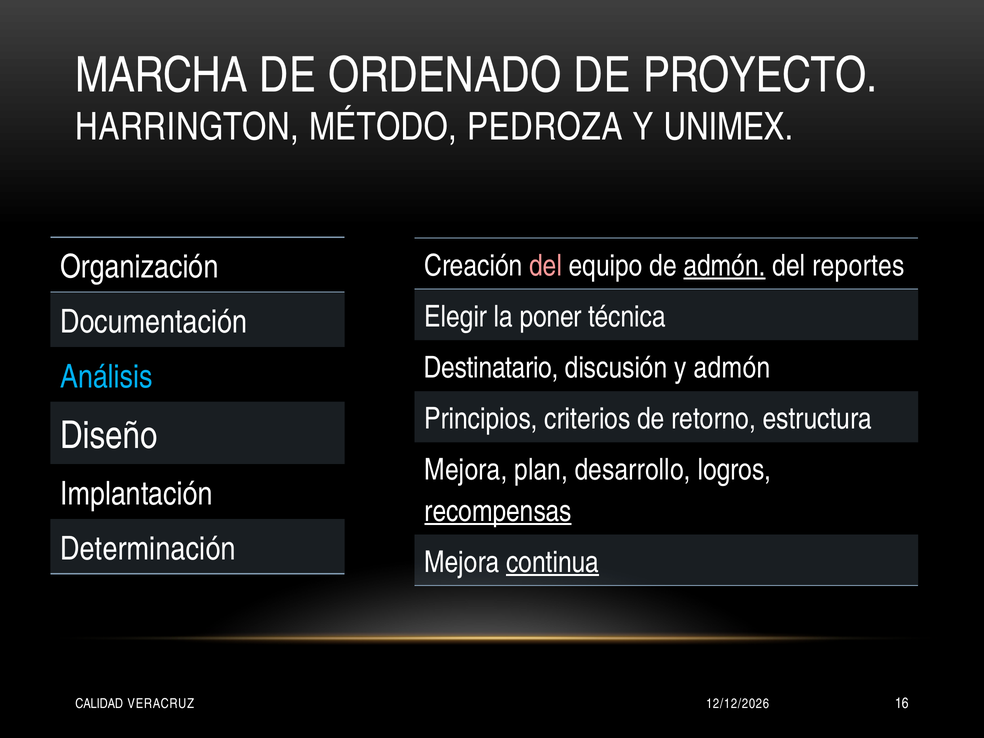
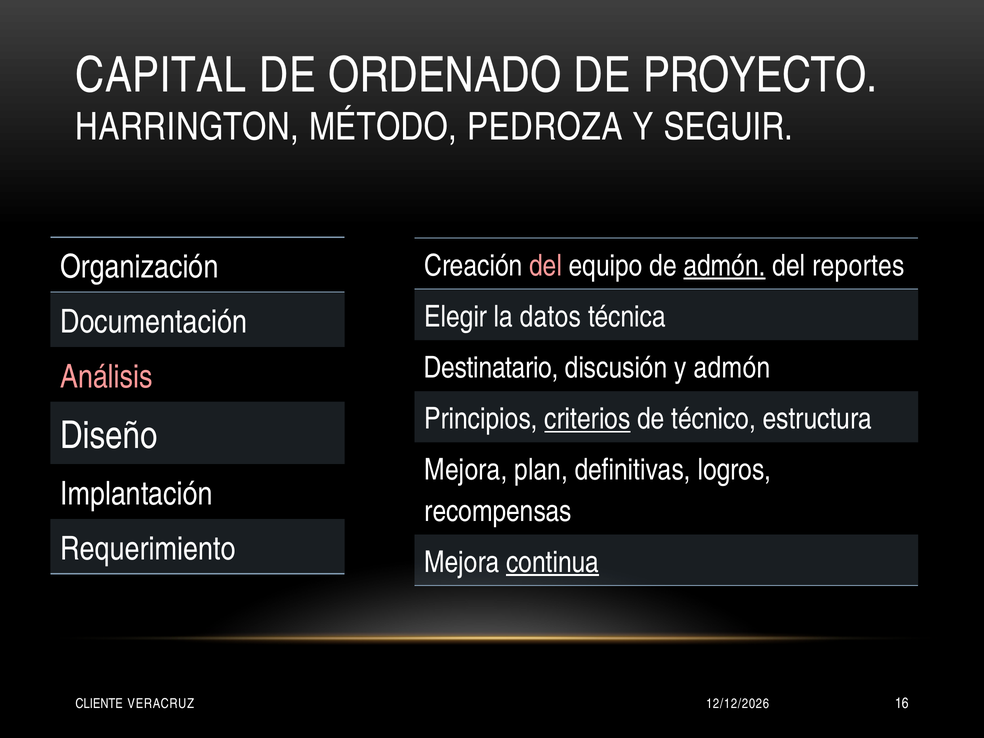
MARCHA: MARCHA -> CAPITAL (161, 76)
UNIMEX: UNIMEX -> SEGUIR (728, 127)
poner: poner -> datos (550, 317)
Análisis colour: light blue -> pink (106, 377)
criterios underline: none -> present (587, 419)
retorno: retorno -> técnico (714, 419)
desarrollo: desarrollo -> definitivas (633, 470)
recompensas underline: present -> none (498, 511)
Determinación: Determinación -> Requerimiento (148, 549)
CALIDAD: CALIDAD -> CLIENTE (99, 704)
